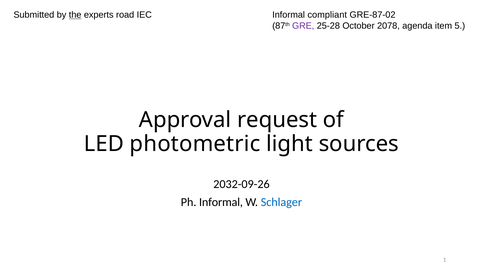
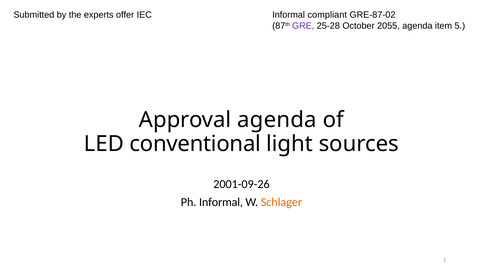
the underline: present -> none (75, 15)
road: road -> offer (125, 15)
2078: 2078 -> 2055 (388, 26)
Approval request: request -> agenda (277, 120)
photometric: photometric -> conventional (195, 144)
2032-09-26: 2032-09-26 -> 2001-09-26 (241, 184)
Schlager colour: blue -> orange (281, 202)
